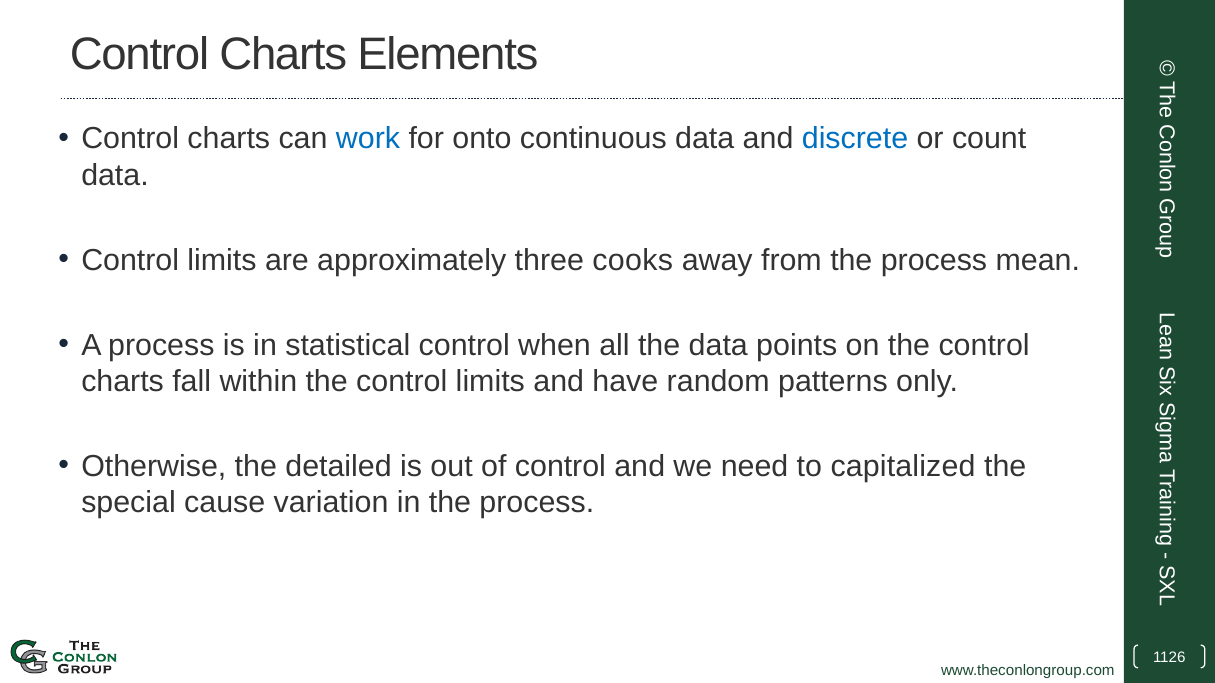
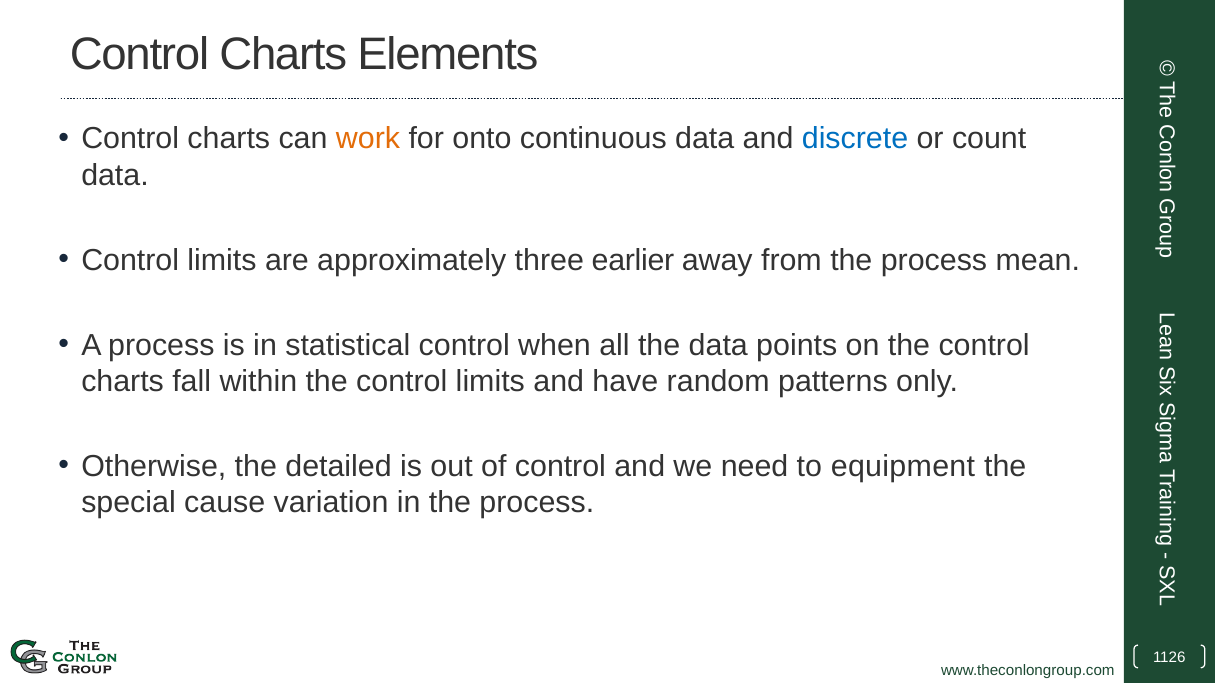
work colour: blue -> orange (368, 139)
cooks: cooks -> earlier (633, 260)
capitalized: capitalized -> equipment (903, 467)
